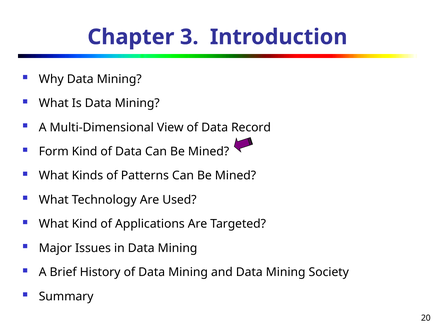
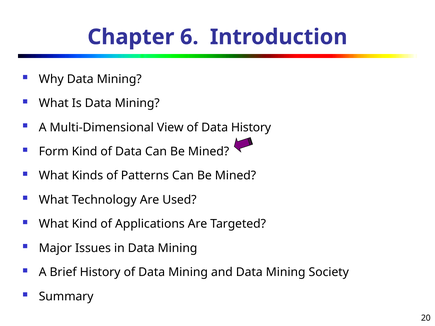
3: 3 -> 6 (189, 37)
Data Record: Record -> History (251, 127)
